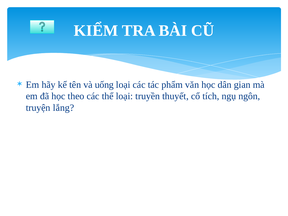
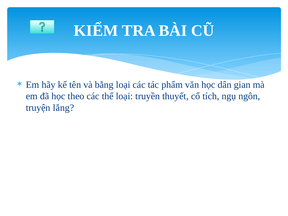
uống: uống -> bằng (104, 85)
